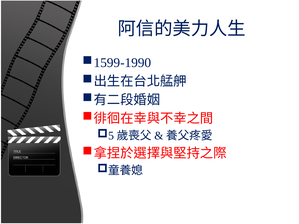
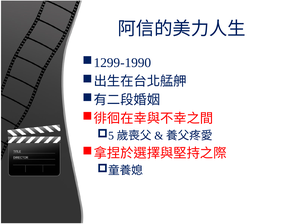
1599-1990: 1599-1990 -> 1299-1990 (122, 63)
